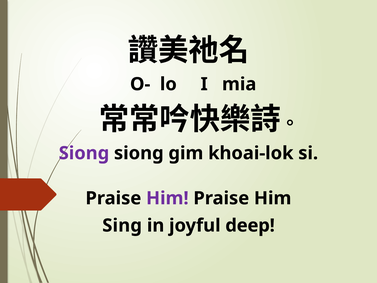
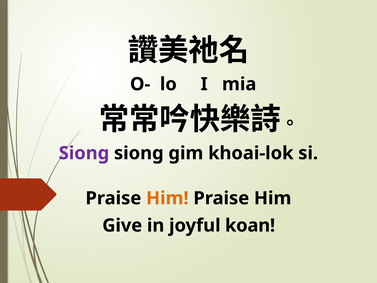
Him colour: purple -> orange (167, 198)
Sing: Sing -> Give (122, 225)
deep: deep -> koan (250, 225)
